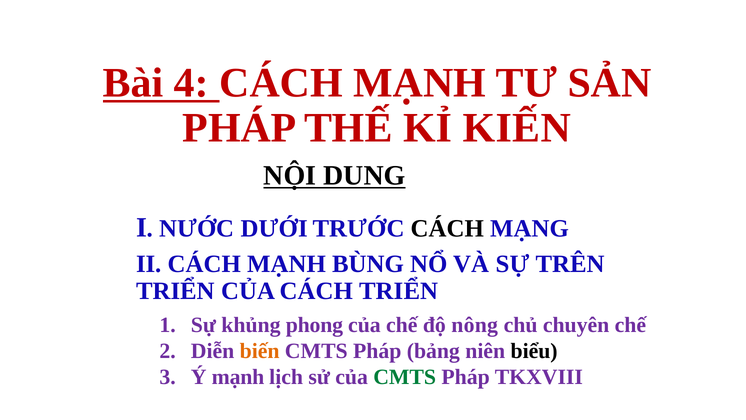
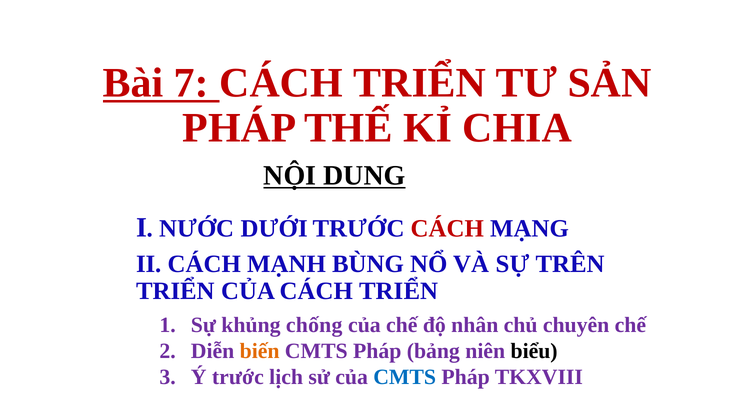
4: 4 -> 7 (191, 83)
MẠNH: MẠNH -> TRIỂN (420, 83)
KIẾN: KIẾN -> CHIA (517, 128)
CÁCH colour: black -> red (447, 229)
phong: phong -> chống (314, 325)
nông: nông -> nhân (475, 325)
Ý mạnh: mạnh -> trước (238, 377)
CMTS colour: green -> blue (405, 377)
